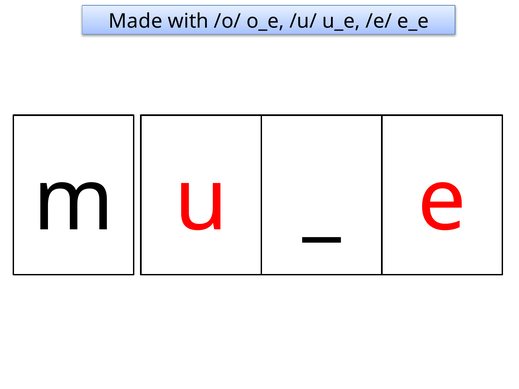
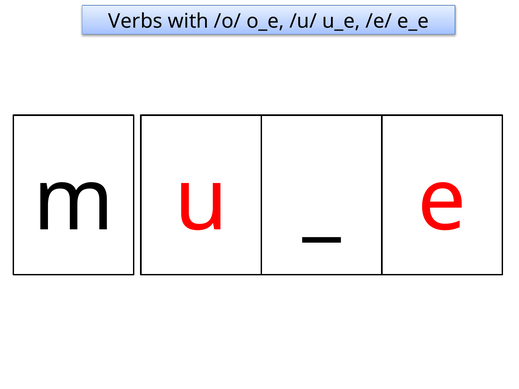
Made: Made -> Verbs (135, 21)
